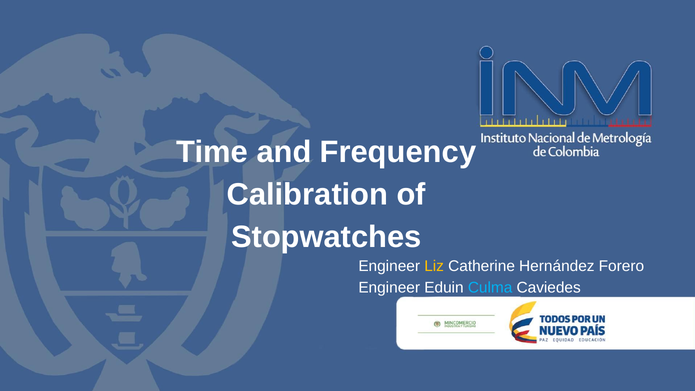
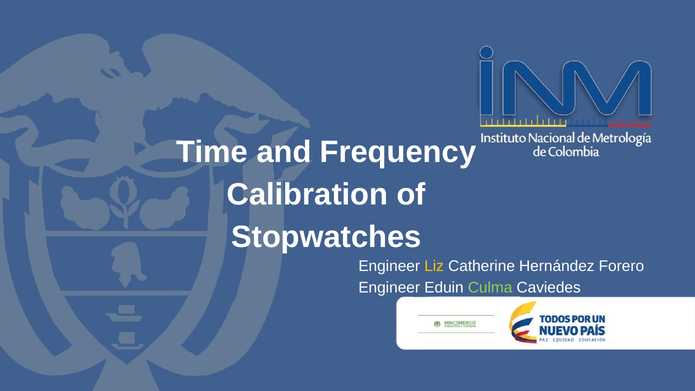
Culma colour: light blue -> light green (490, 287)
